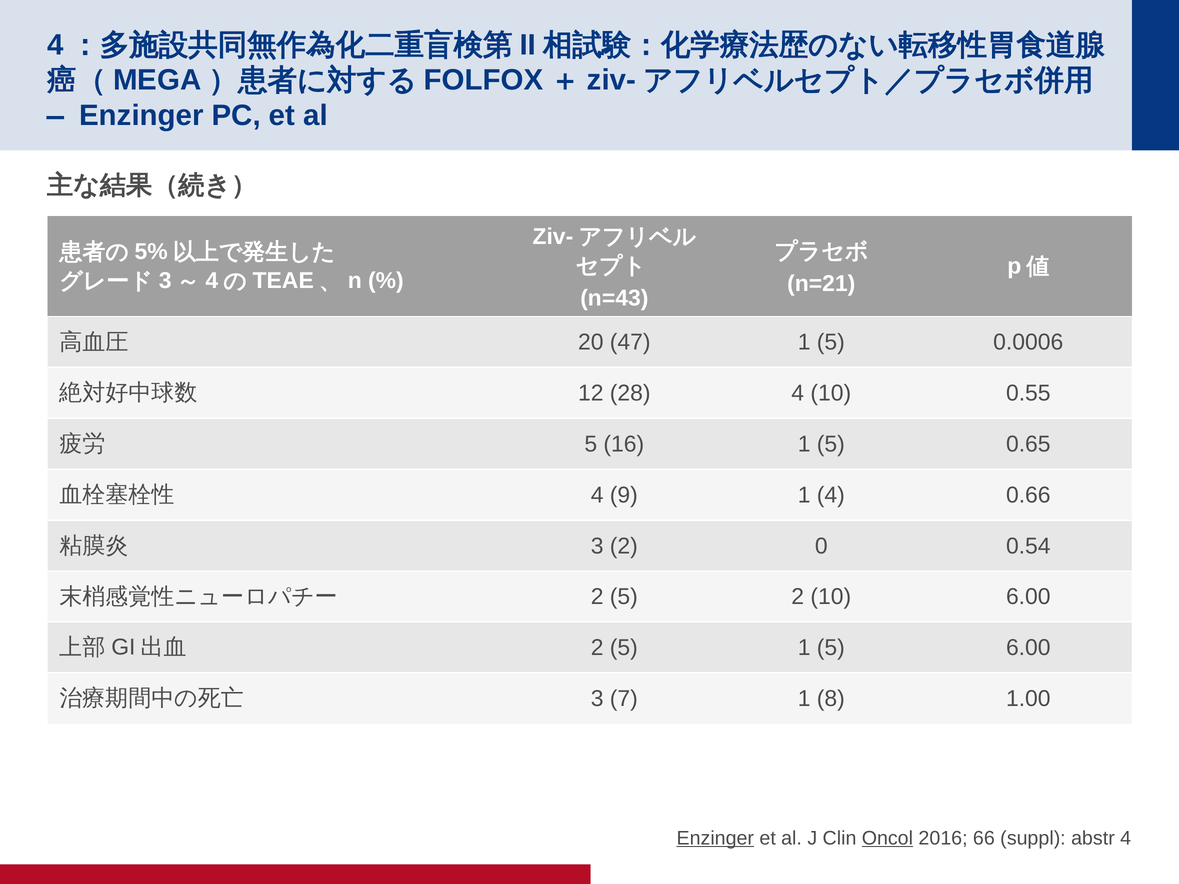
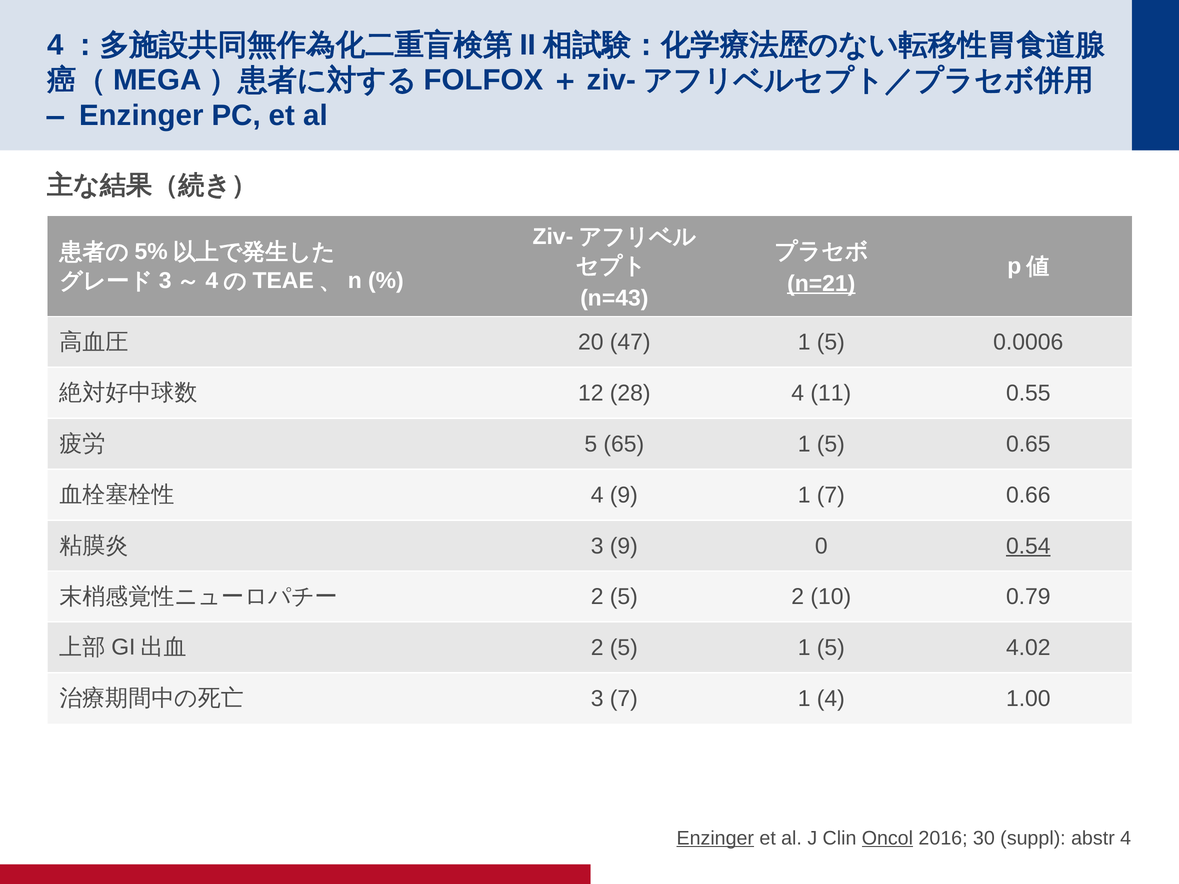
n=21 underline: none -> present (821, 284)
4 10: 10 -> 11 (831, 393)
16: 16 -> 65 (624, 444)
1 4: 4 -> 7 (831, 495)
3 2: 2 -> 9 (624, 546)
0.54 underline: none -> present (1028, 546)
10 6.00: 6.00 -> 0.79 (1028, 597)
5 6.00: 6.00 -> 4.02 (1028, 648)
1 8: 8 -> 4 (831, 699)
66: 66 -> 30 (984, 838)
